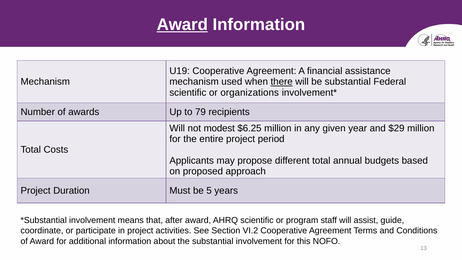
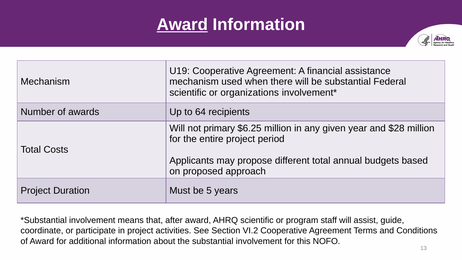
there underline: present -> none (282, 82)
79: 79 -> 64 (200, 112)
modest: modest -> primary (219, 128)
$29: $29 -> $28 (396, 128)
